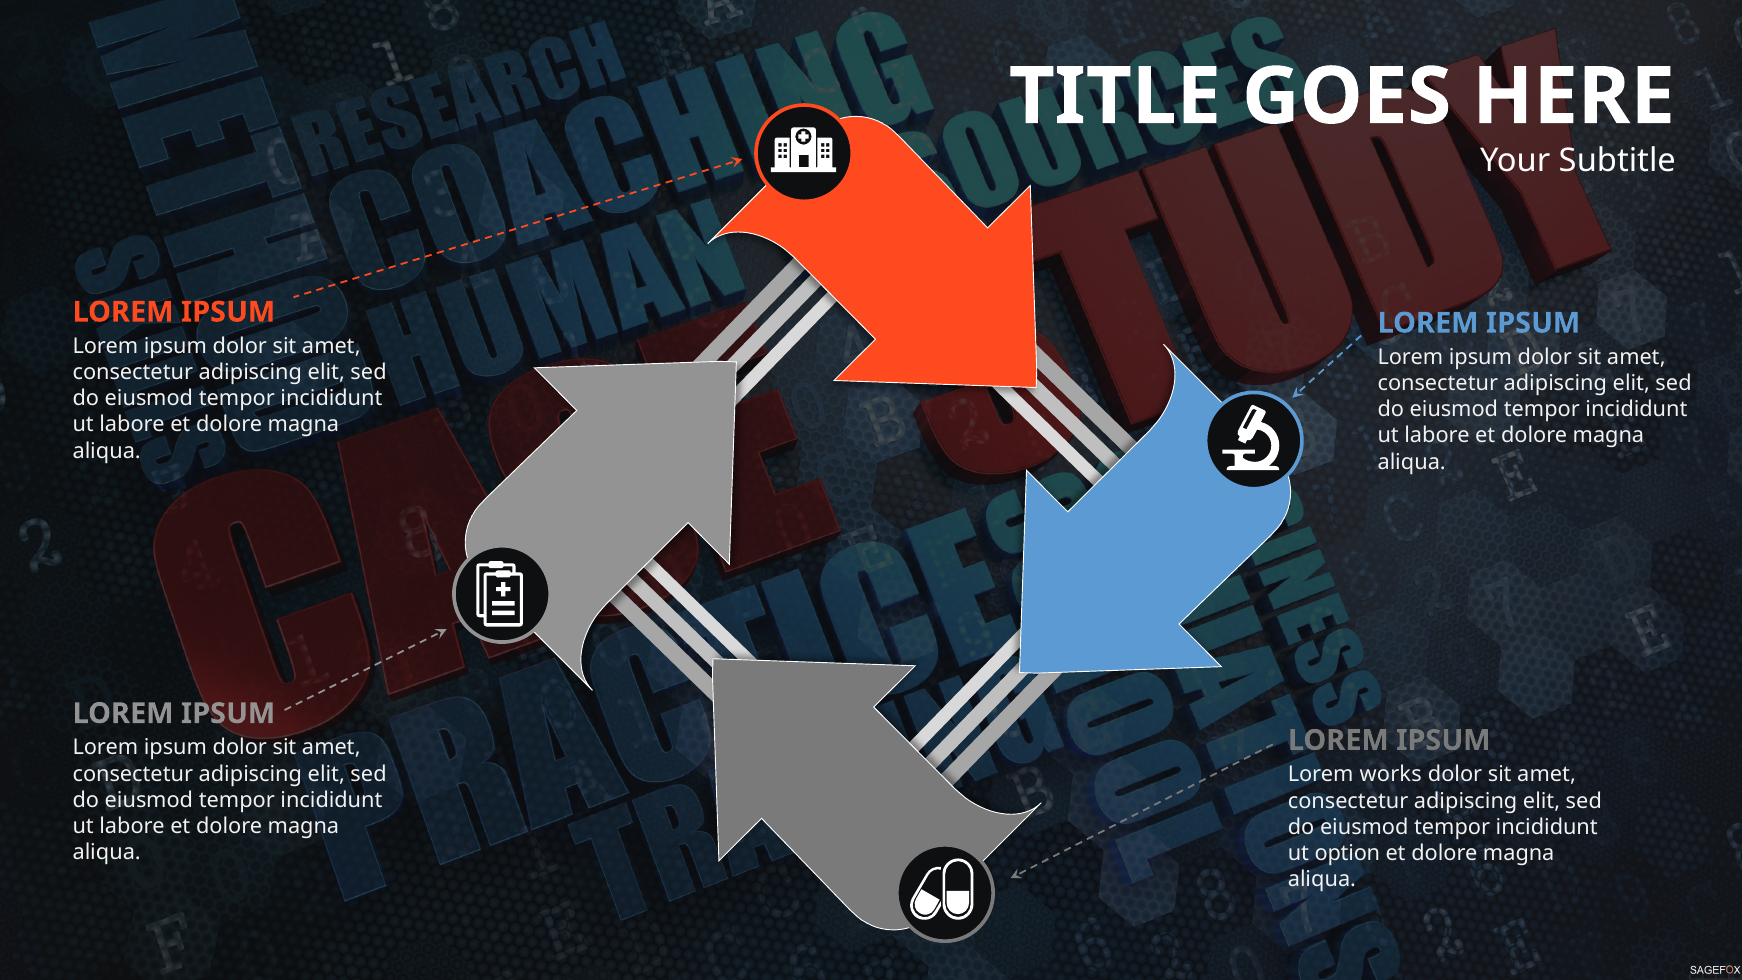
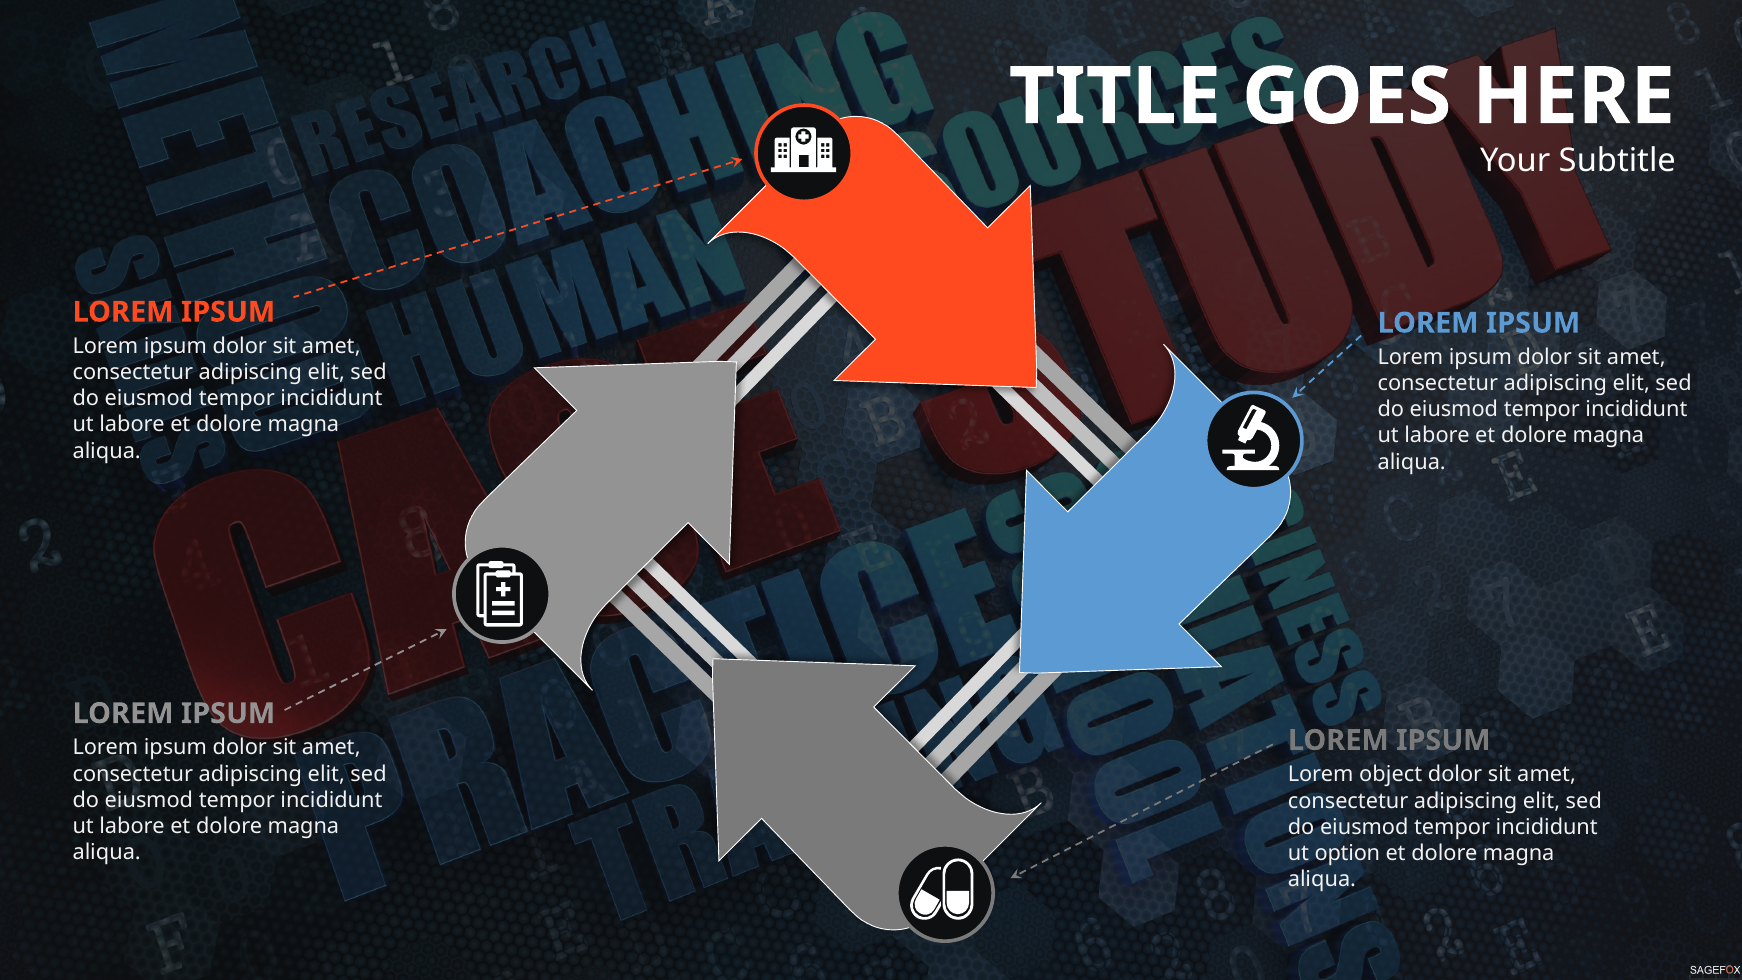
works: works -> object (1391, 775)
